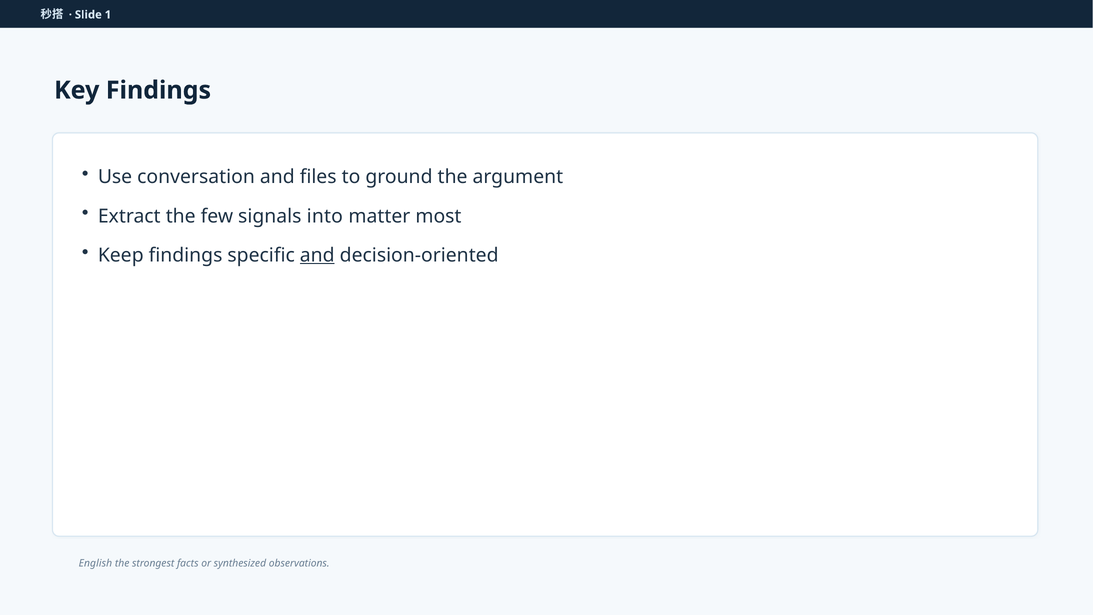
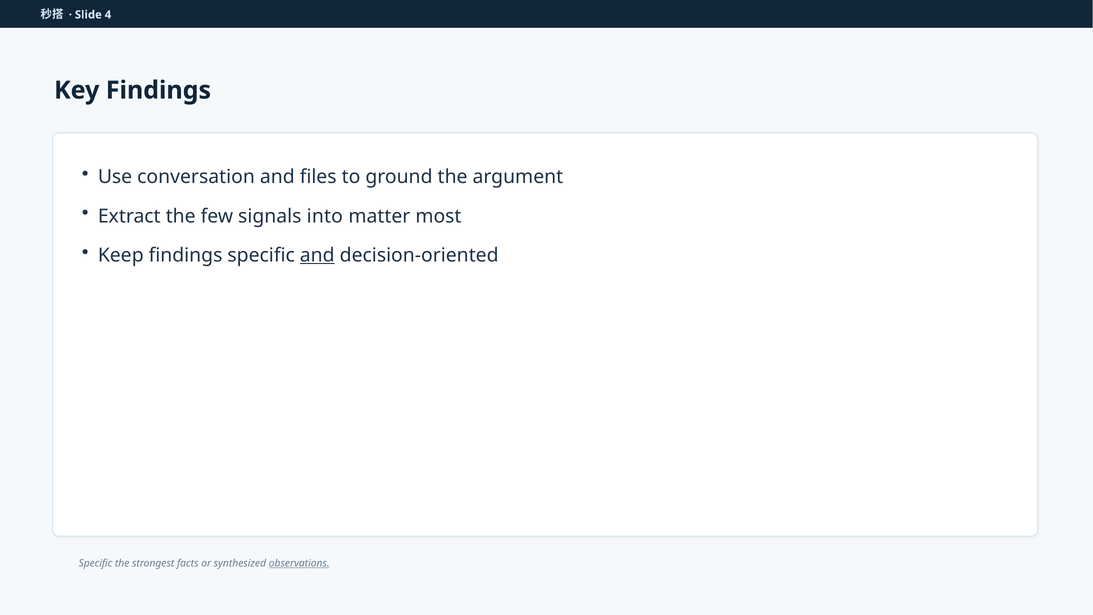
1: 1 -> 4 (108, 15)
English: English -> Specific (95, 563)
observations underline: none -> present (299, 563)
